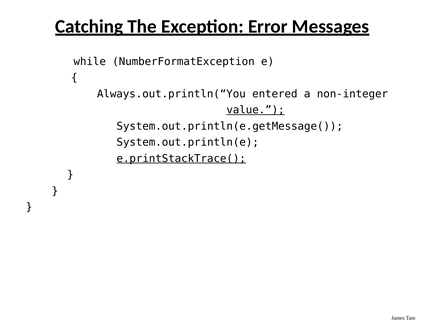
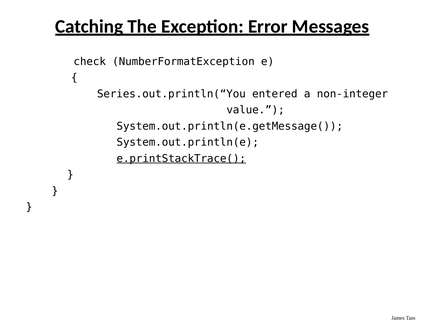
while: while -> check (90, 61)
Always.out.println(“You: Always.out.println(“You -> Series.out.println(“You (171, 94)
value underline: present -> none (256, 110)
